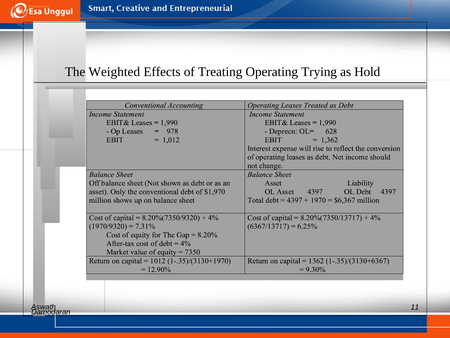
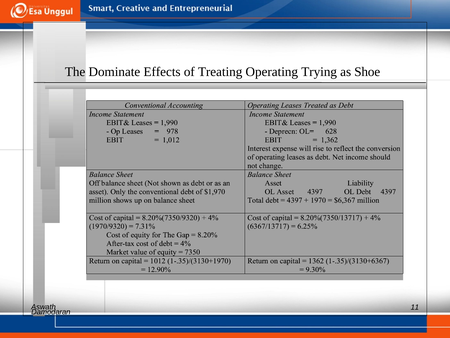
Weighted: Weighted -> Dominate (114, 72)
Hold: Hold -> Shoe (367, 72)
